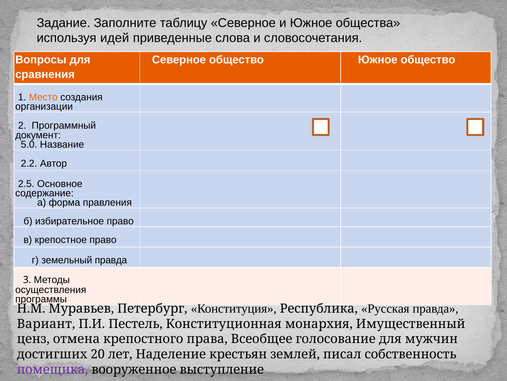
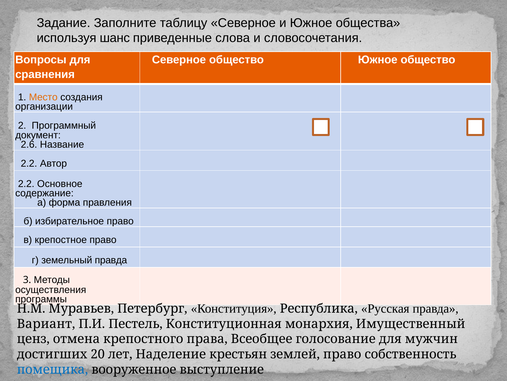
идей: идей -> шанс (115, 38)
5.0: 5.0 -> 2.6 (29, 144)
2.5: 2.5 -> 2.2 (26, 183)
землей писал: писал -> право (342, 354)
помещика colour: purple -> blue (52, 369)
